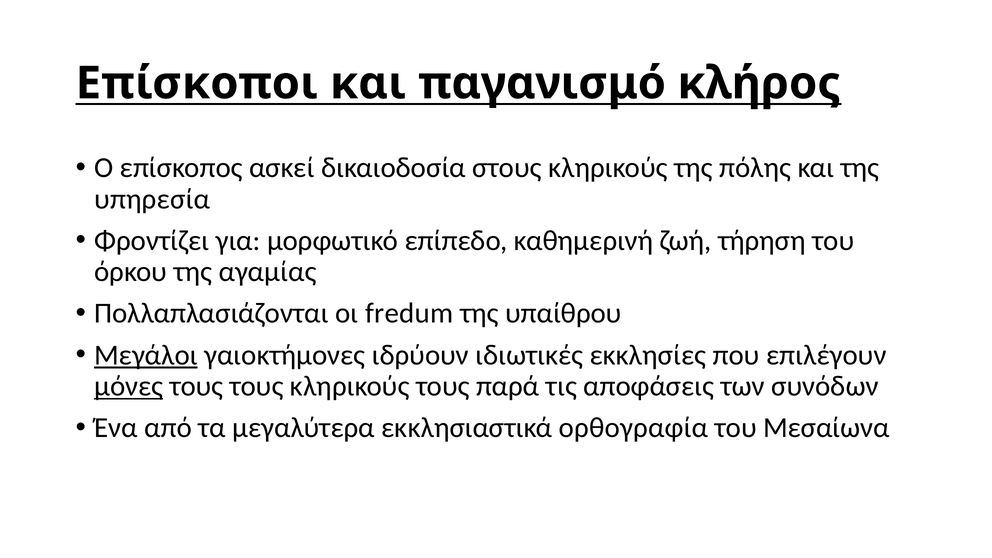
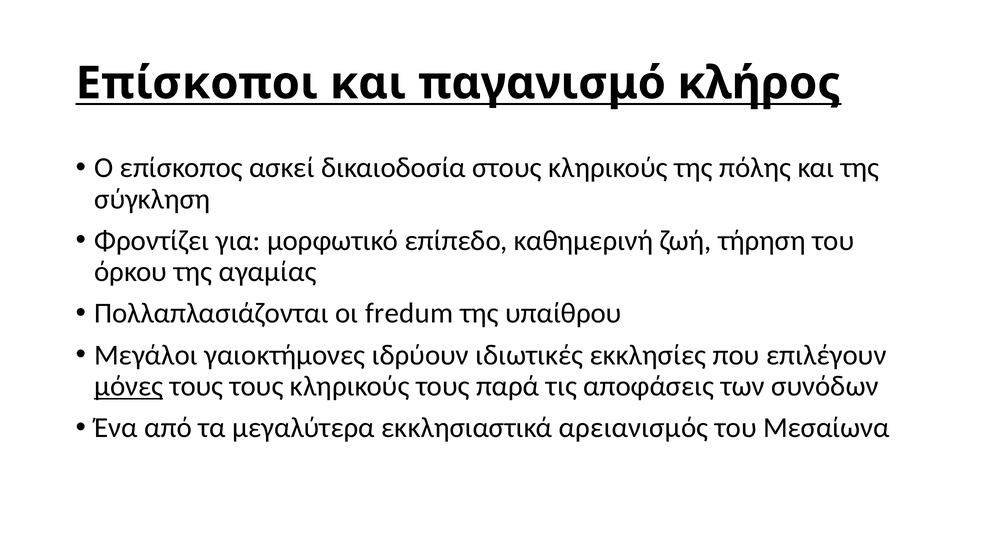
υπηρεσία: υπηρεσία -> σύγκληση (152, 199)
Μεγάλοι underline: present -> none (146, 355)
ορθογραφία: ορθογραφία -> αρειανισμός (634, 428)
